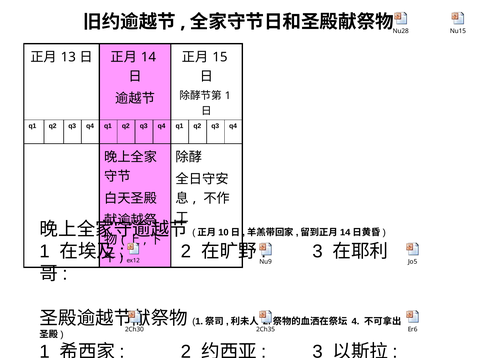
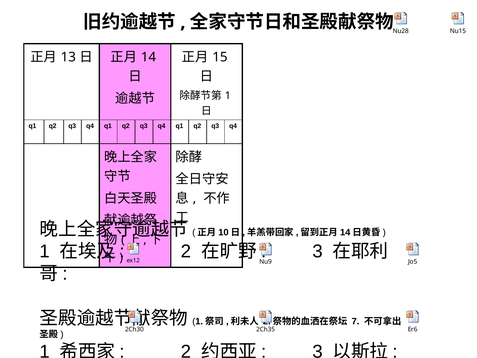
4: 4 -> 7 (355, 321)
